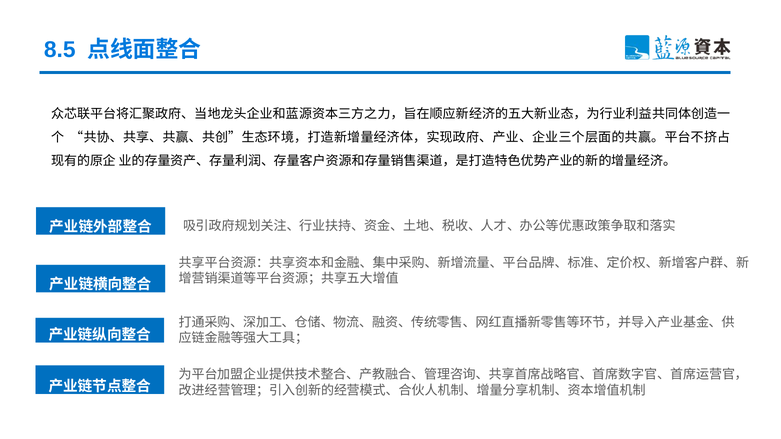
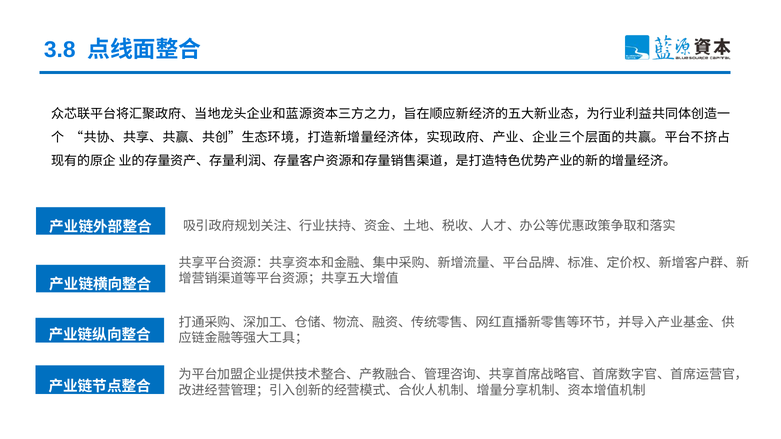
8.5: 8.5 -> 3.8 (60, 50)
